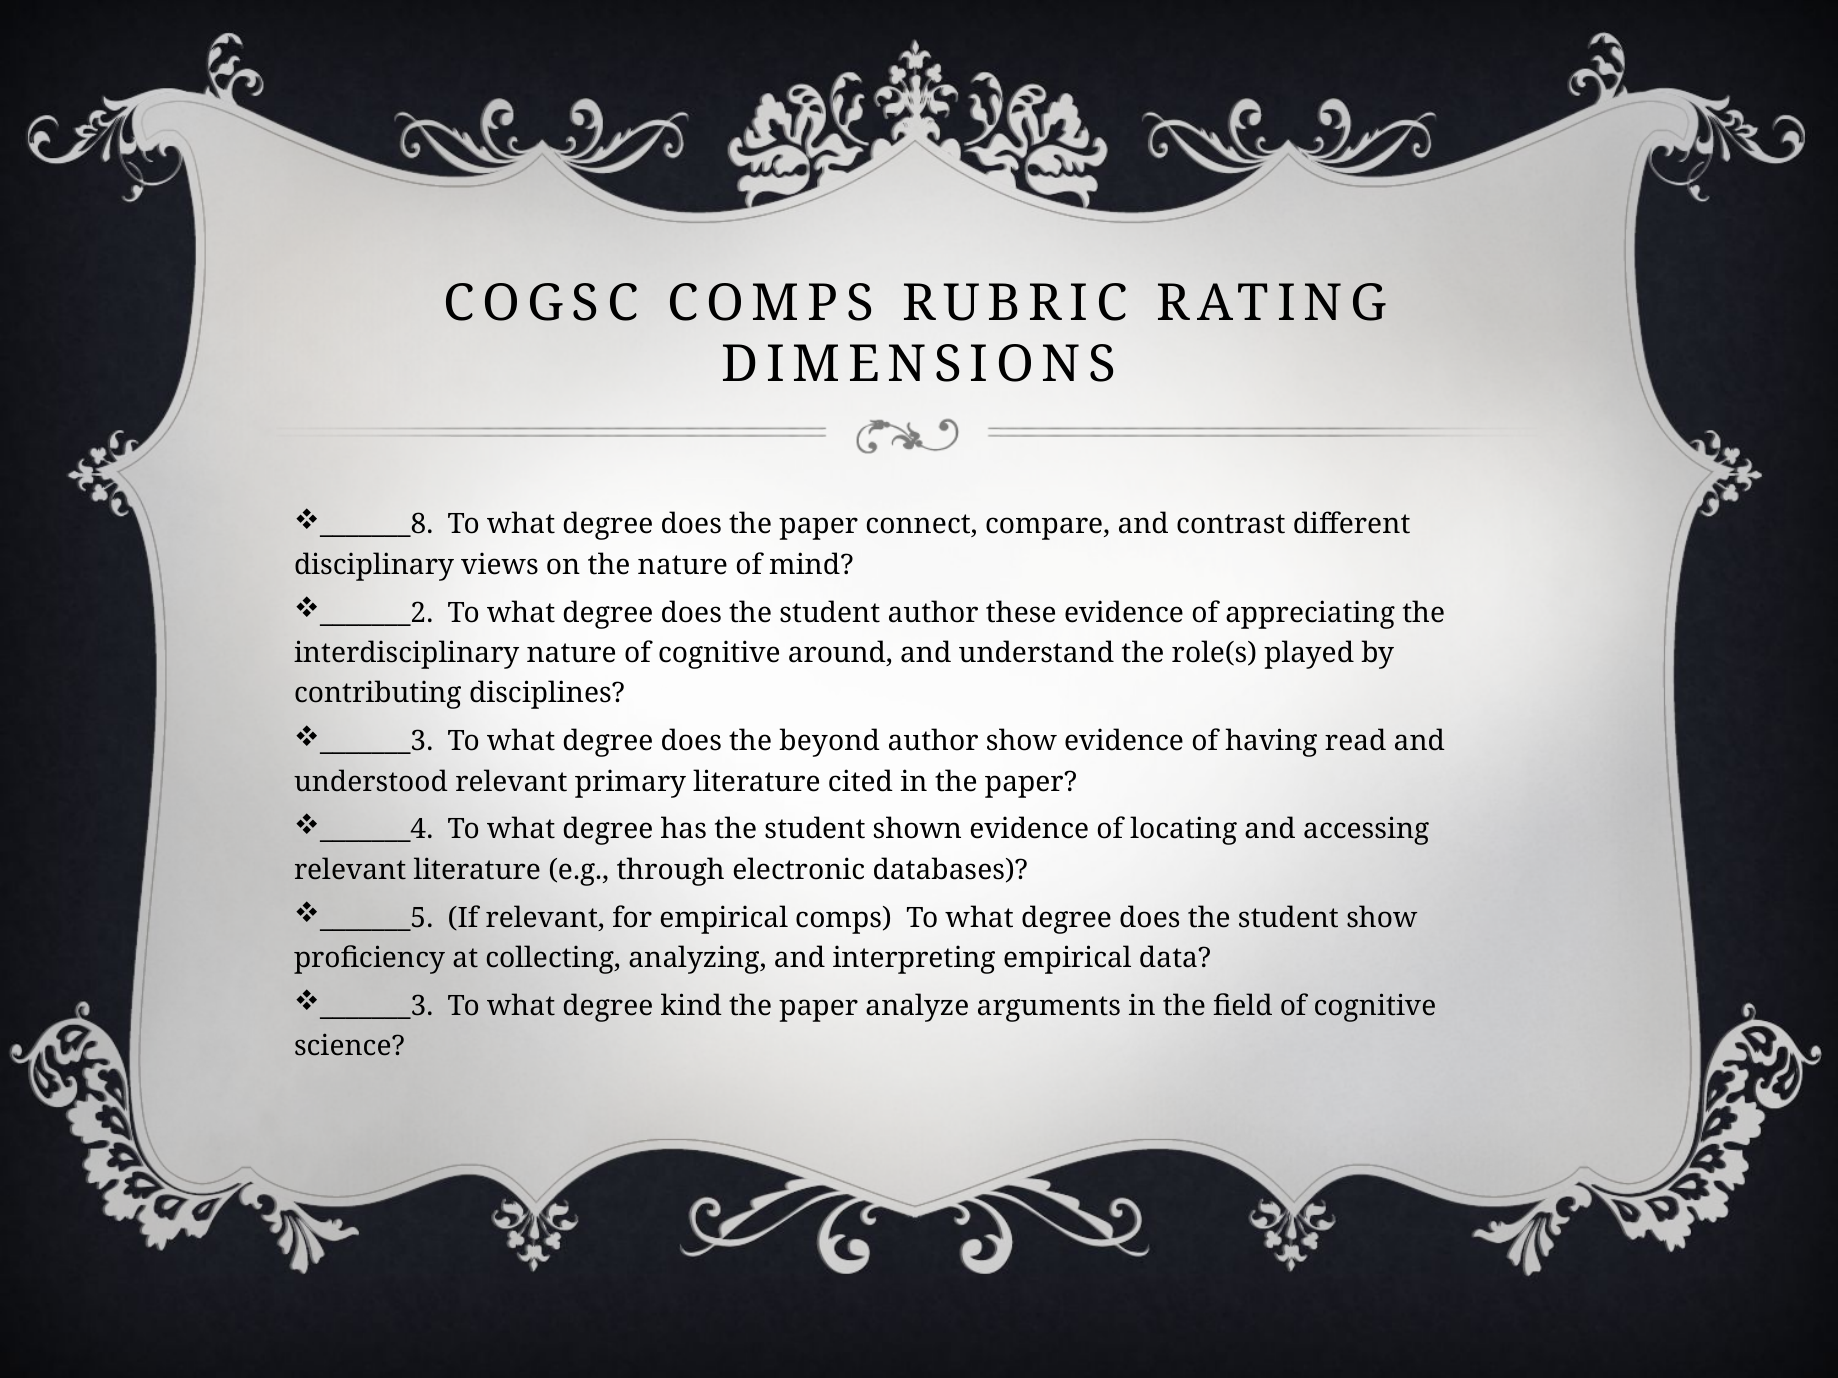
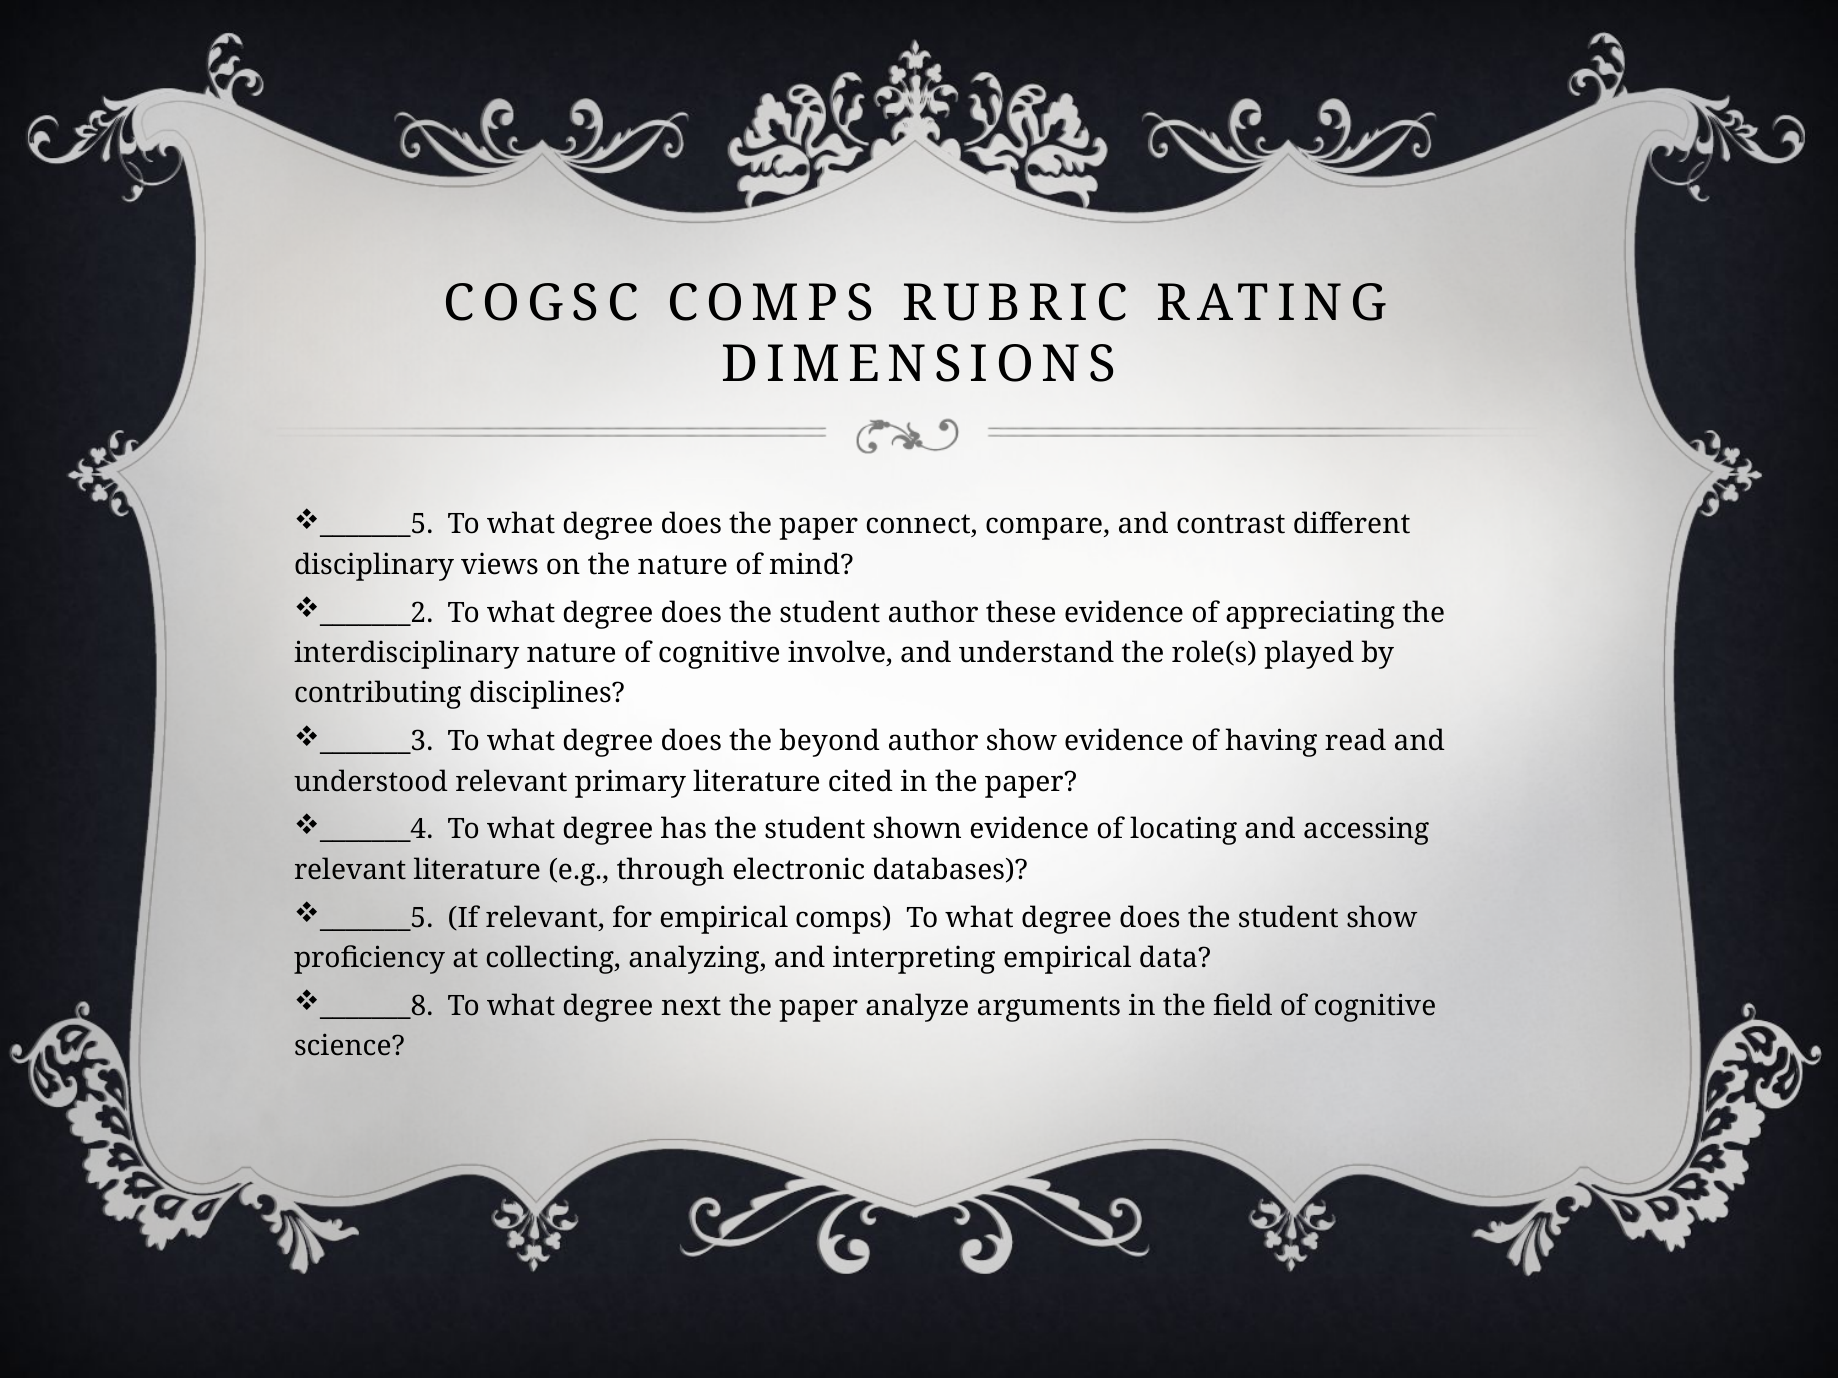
_______8: _______8 -> _______5 (377, 525)
around: around -> involve (840, 654)
_______3: _______3 -> _______8 (377, 1006)
kind: kind -> next (691, 1006)
